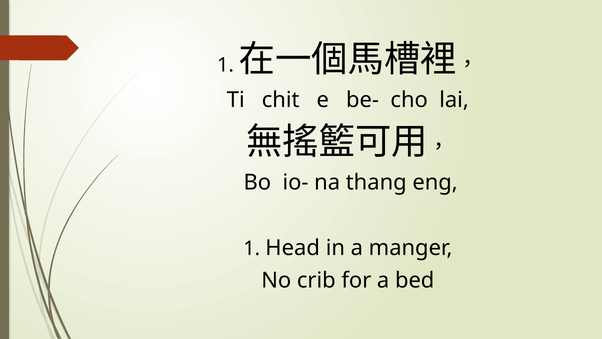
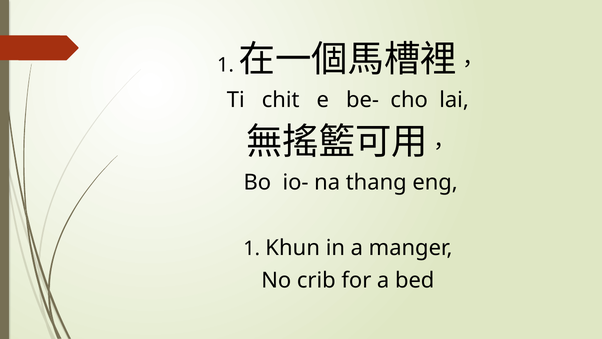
Head: Head -> Khun (293, 248)
